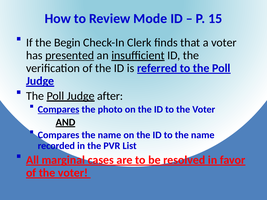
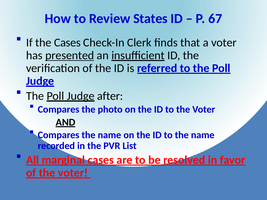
Mode: Mode -> States (150, 19)
15: 15 -> 67 (215, 19)
the Begin: Begin -> Cases (67, 43)
Compares underline: present -> none (59, 109)
